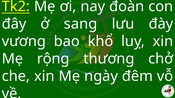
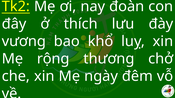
sang: sang -> thích (81, 24)
